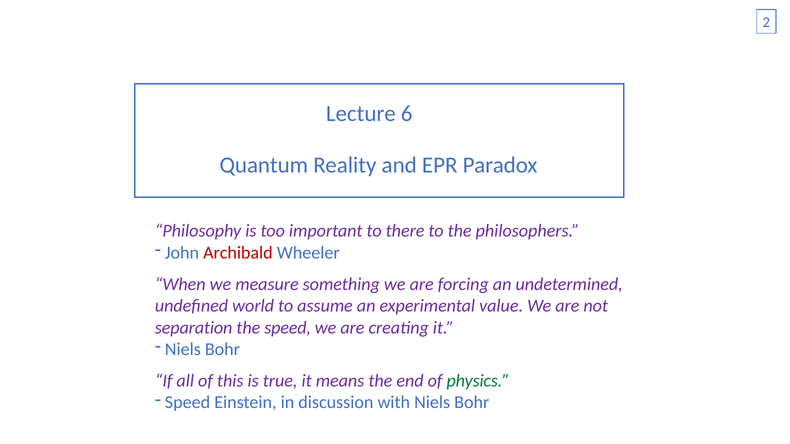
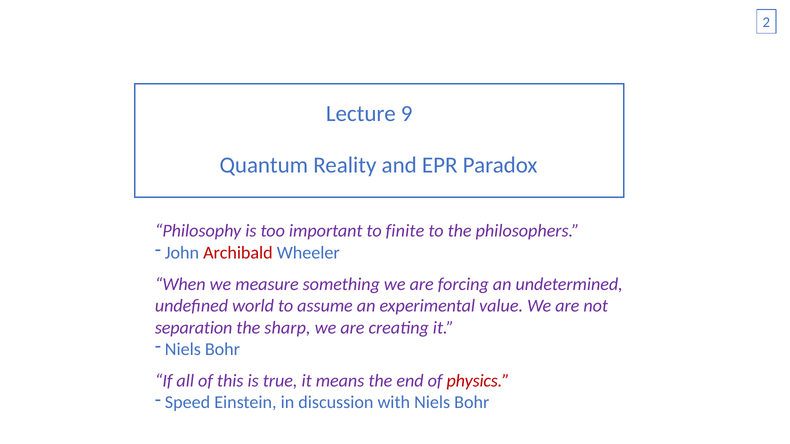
6: 6 -> 9 (407, 114)
there: there -> finite (405, 231)
the speed: speed -> sharp (287, 328)
physics colour: green -> red (478, 381)
